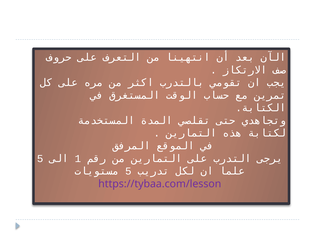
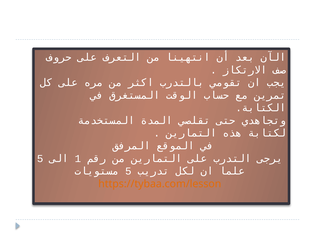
https://tybaa.com/lesson colour: purple -> orange (160, 183)
